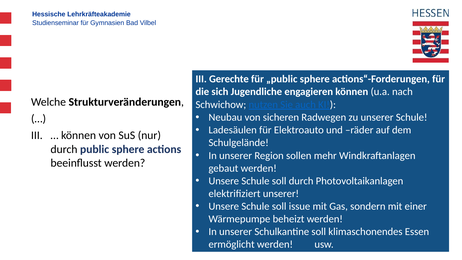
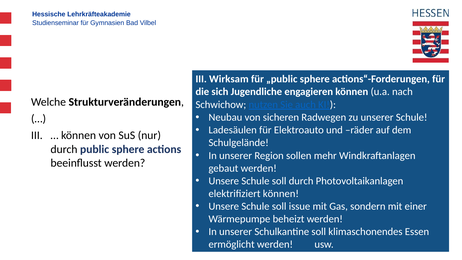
Gerechte: Gerechte -> Wirksam (229, 79)
elektrifiziert unserer: unserer -> können (281, 194)
